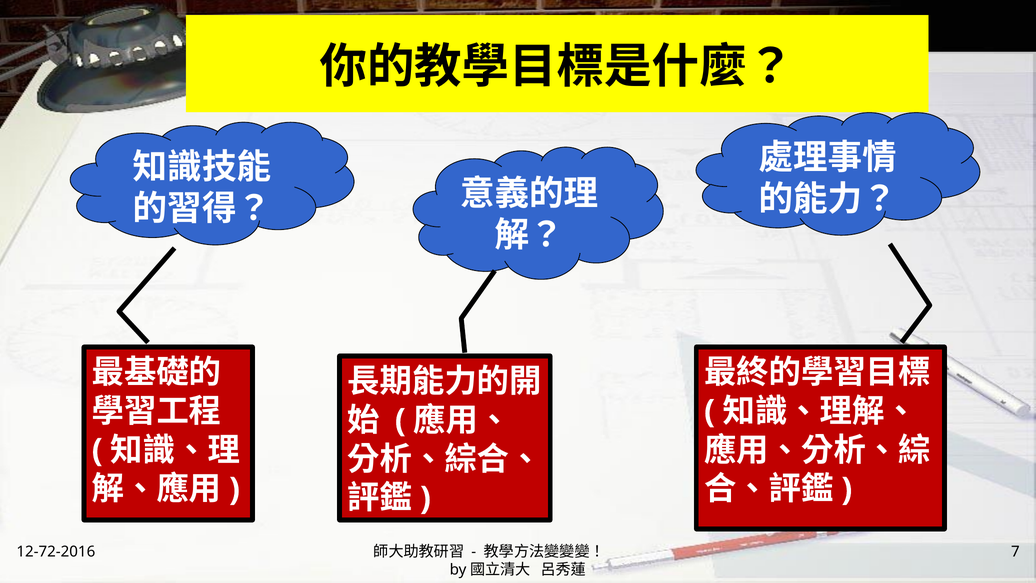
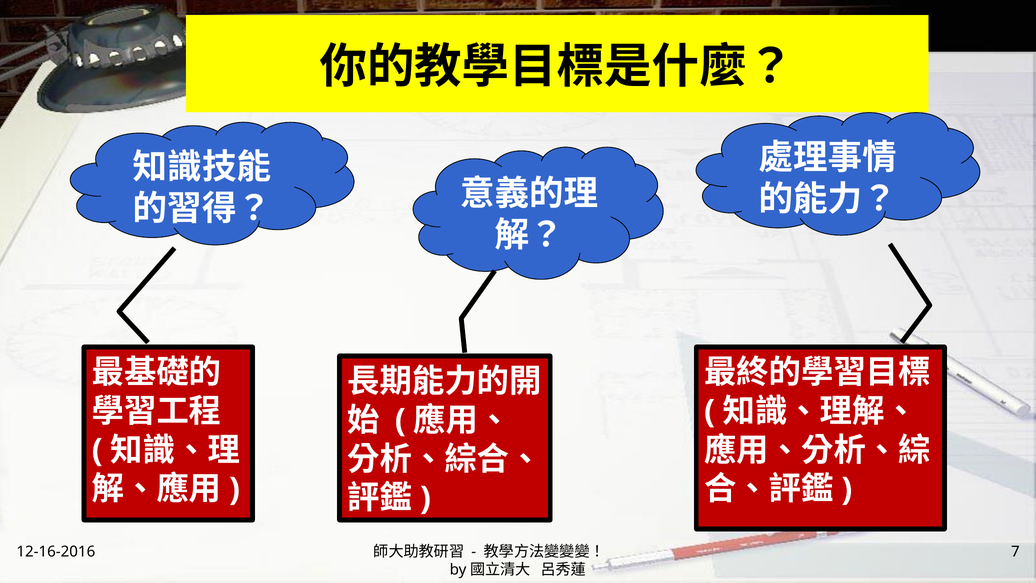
12-72-2016: 12-72-2016 -> 12-16-2016 (56, 551)
